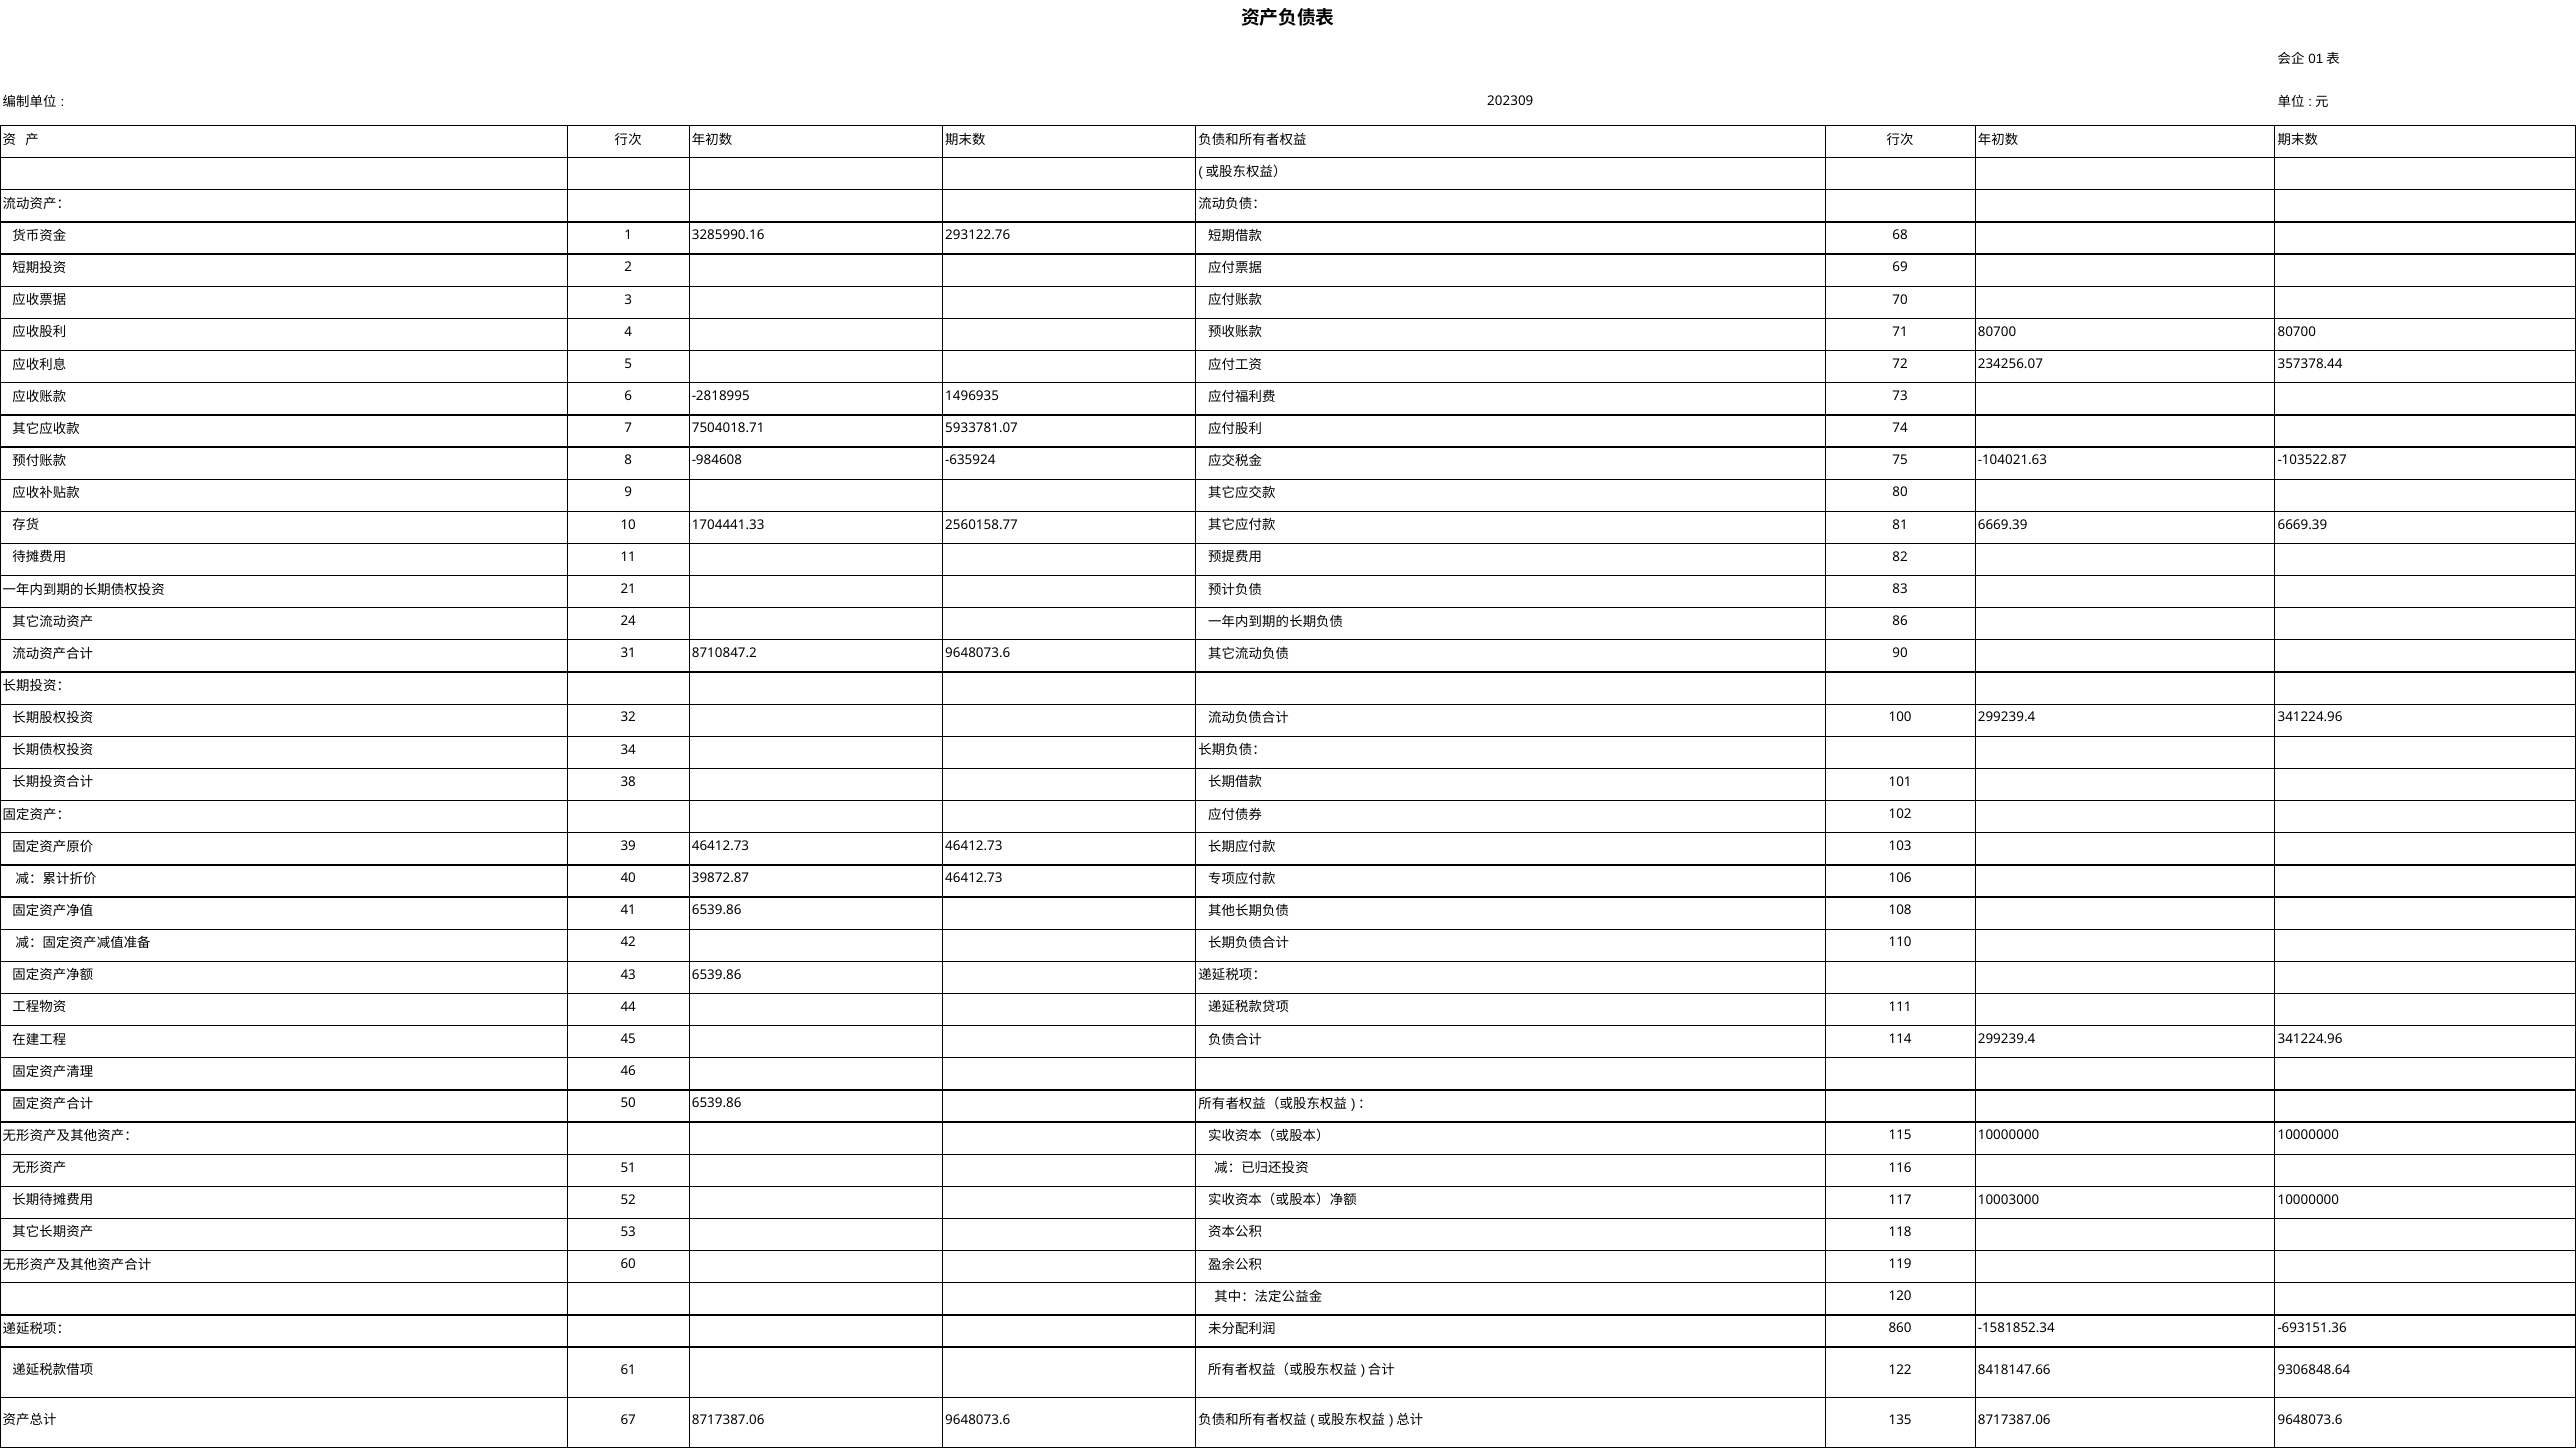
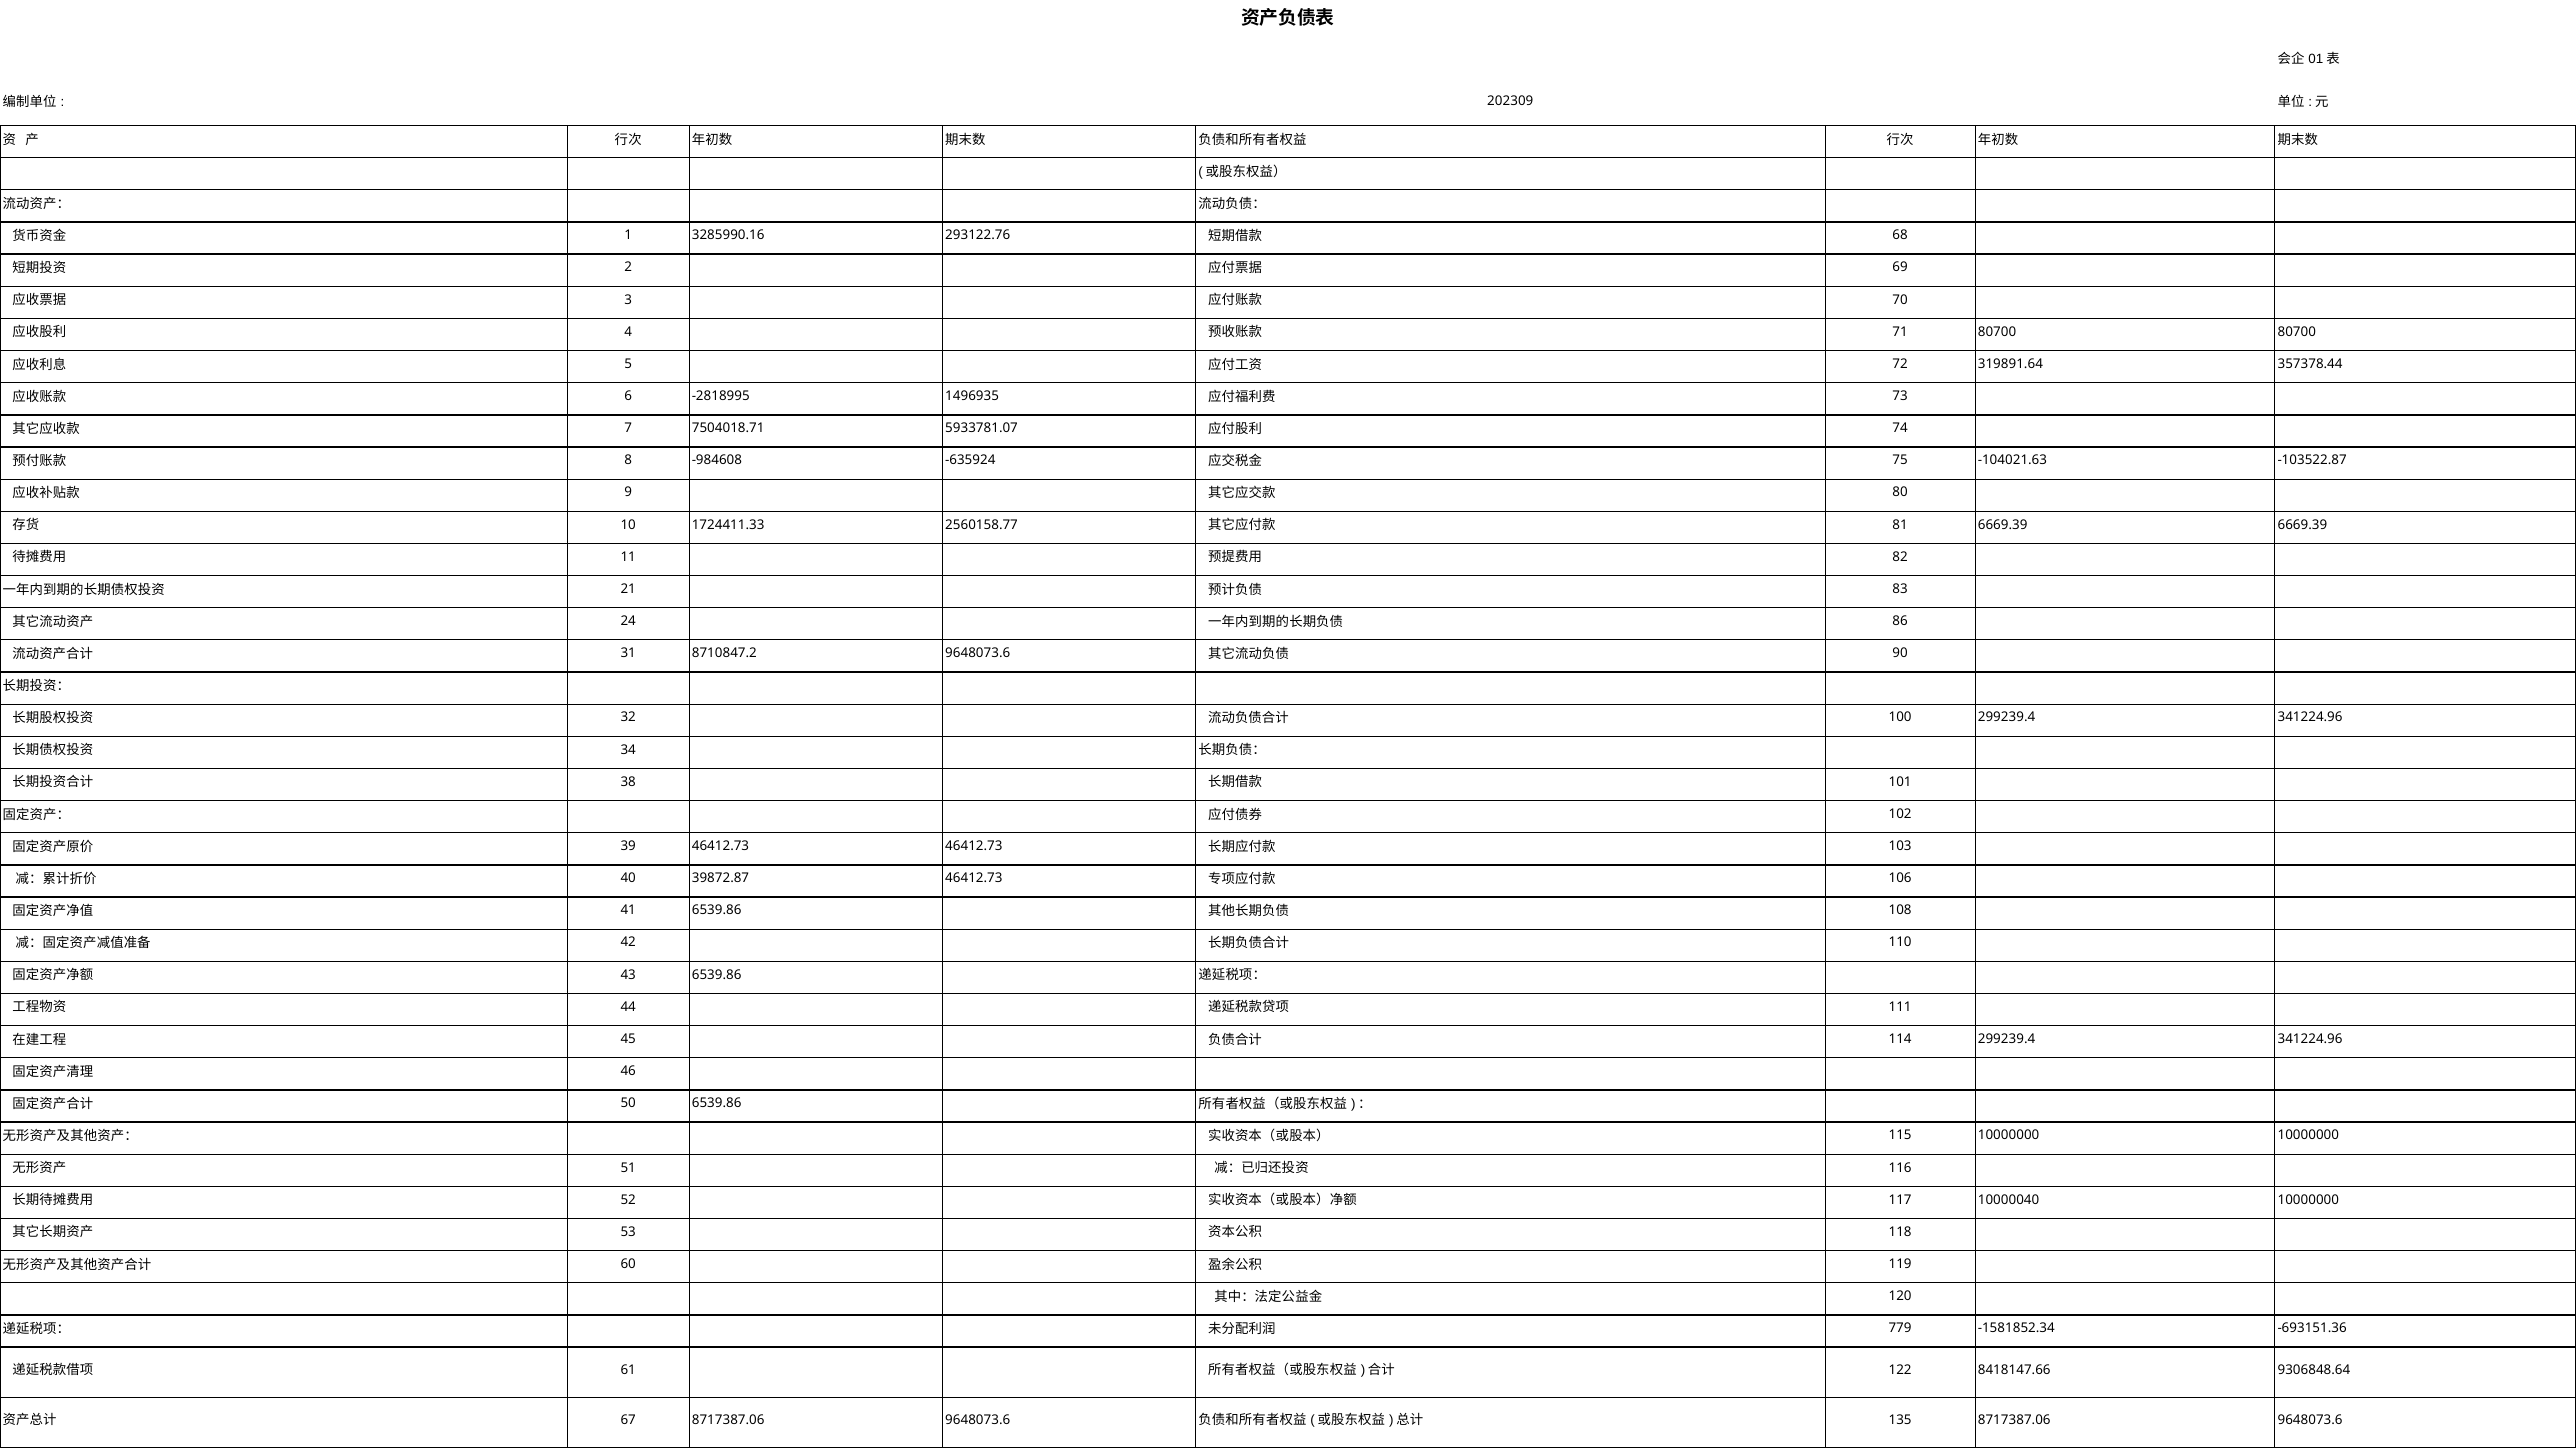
234256.07: 234256.07 -> 319891.64 (2010, 364)
1704441.33: 1704441.33 -> 1724411.33 (728, 525)
10003000: 10003000 -> 10000040 (2009, 1200)
860: 860 -> 779 (1900, 1328)
